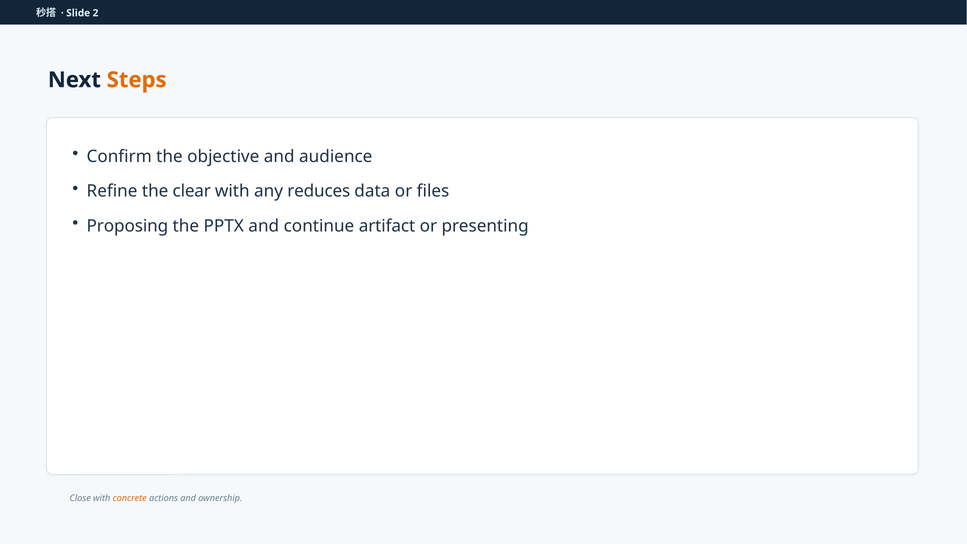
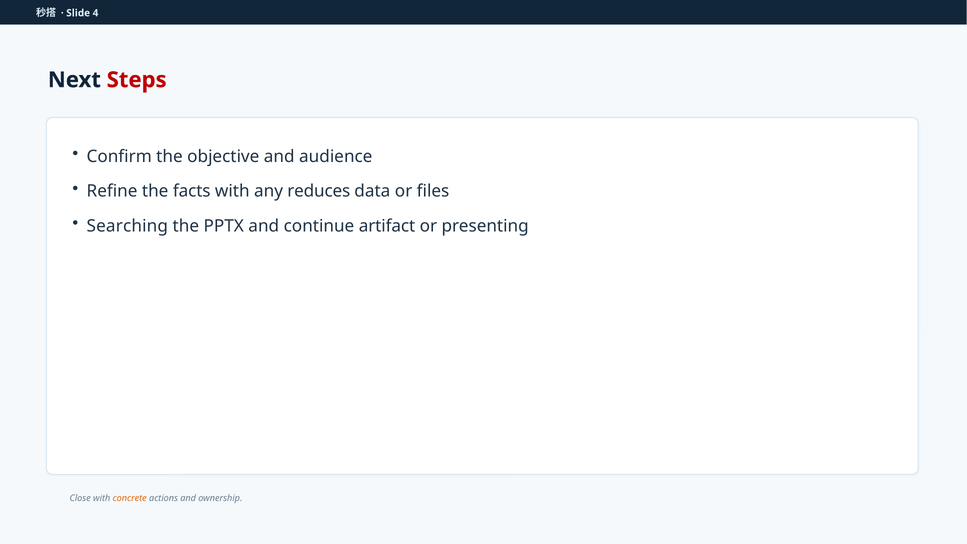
2: 2 -> 4 (96, 13)
Steps colour: orange -> red (137, 80)
clear: clear -> facts (192, 191)
Proposing: Proposing -> Searching (127, 226)
